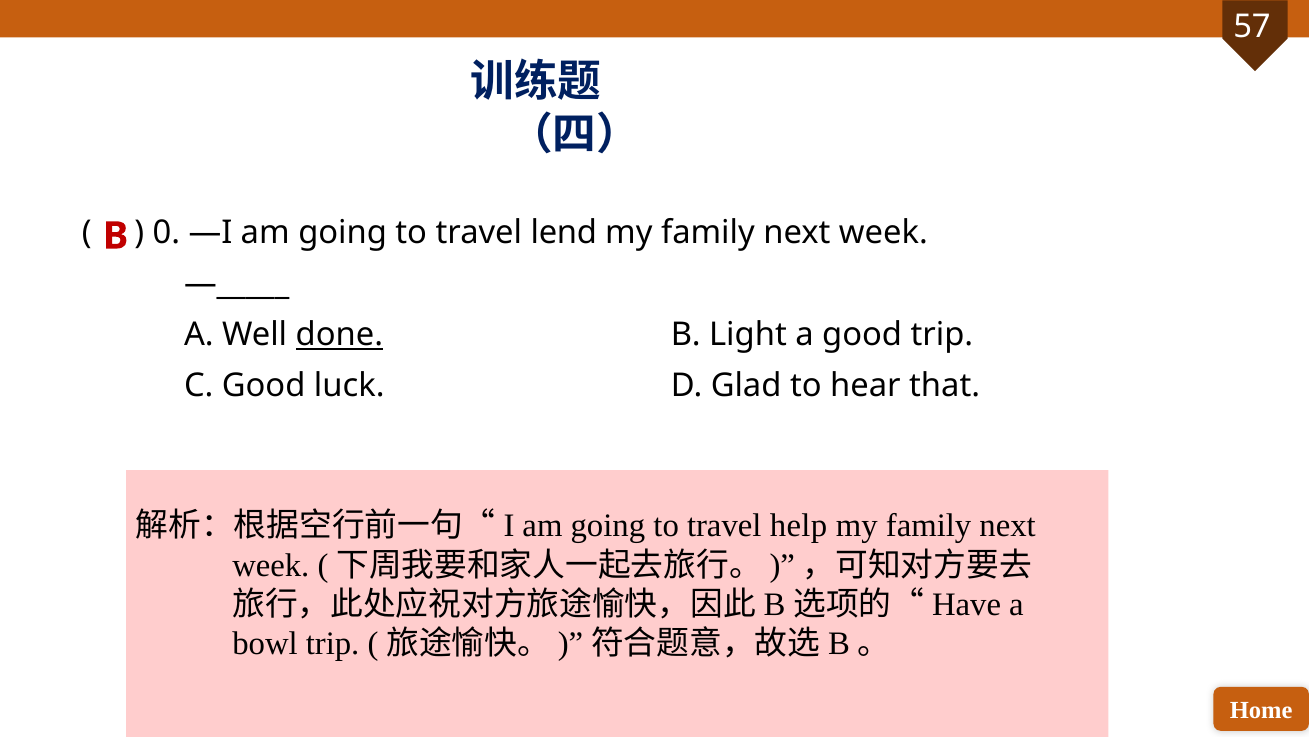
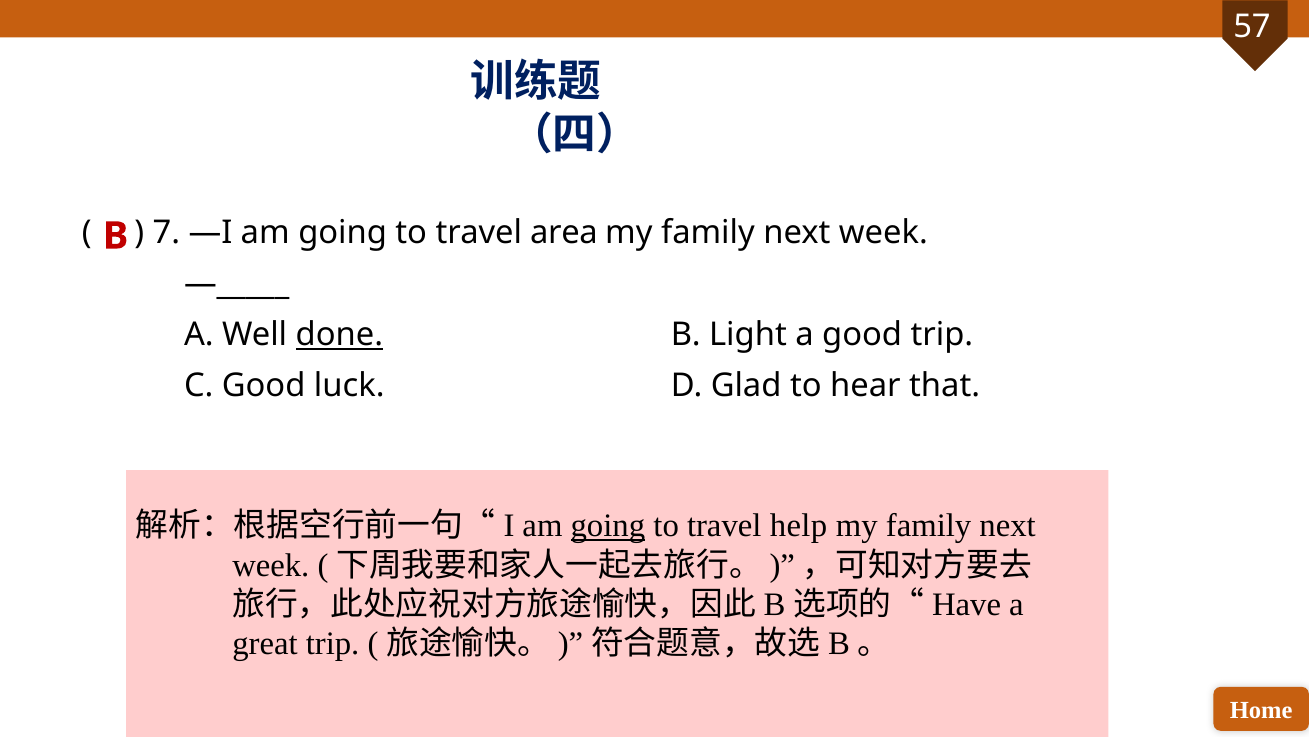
0: 0 -> 7 (166, 233)
lend: lend -> area (564, 233)
going underline: none -> present (608, 526)
bowl: bowl -> great (265, 643)
